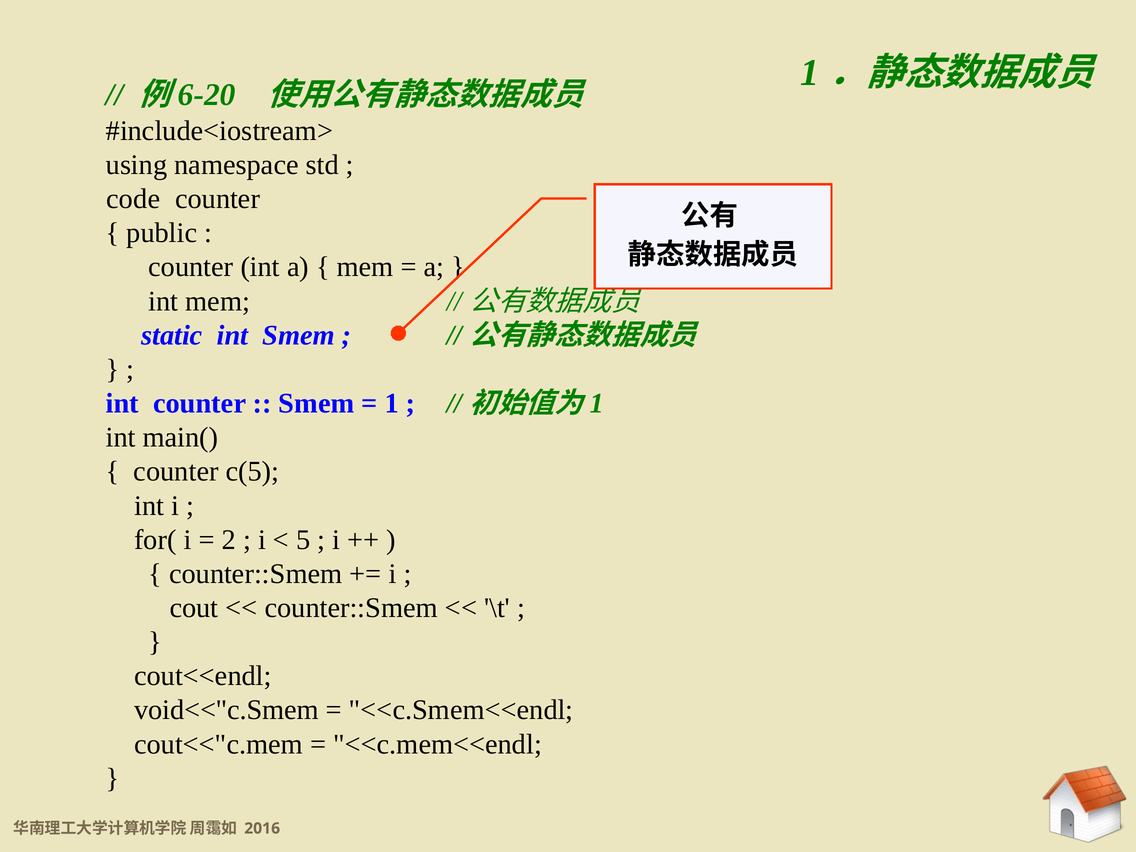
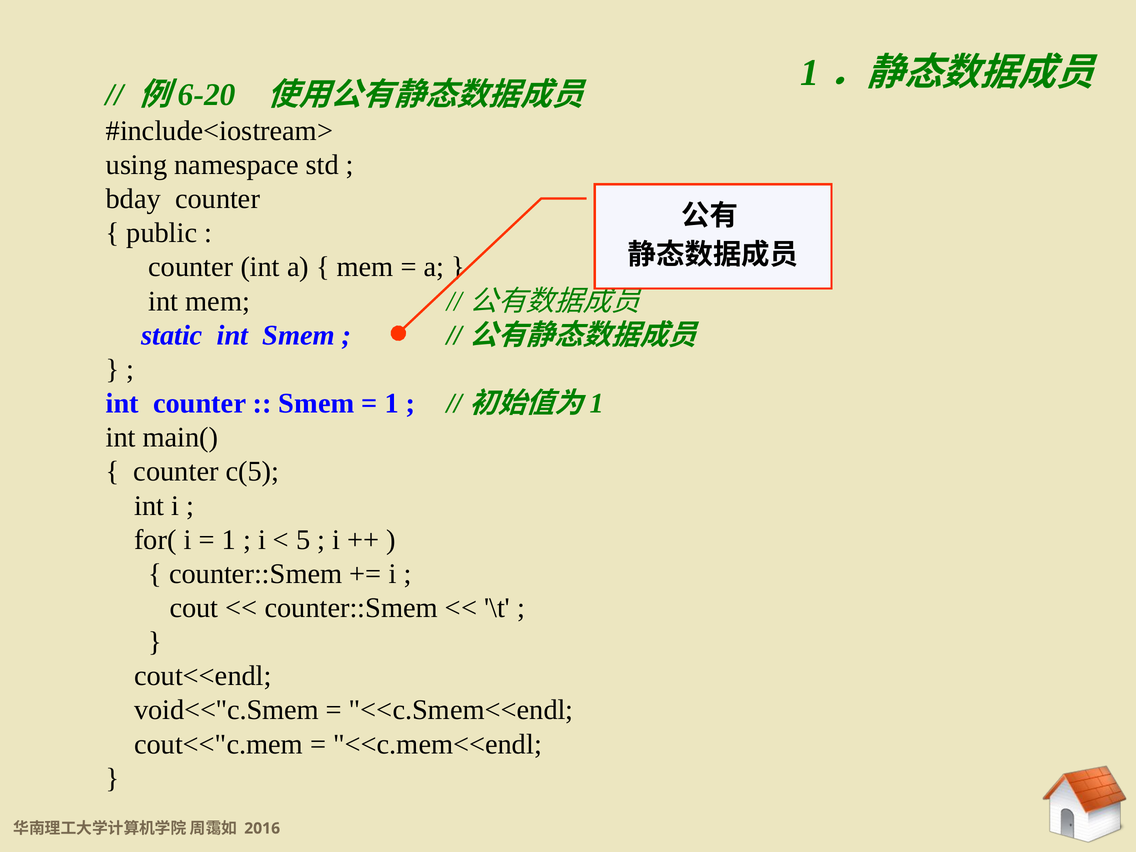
code: code -> bday (133, 199)
2: 2 -> 1 (229, 540)
